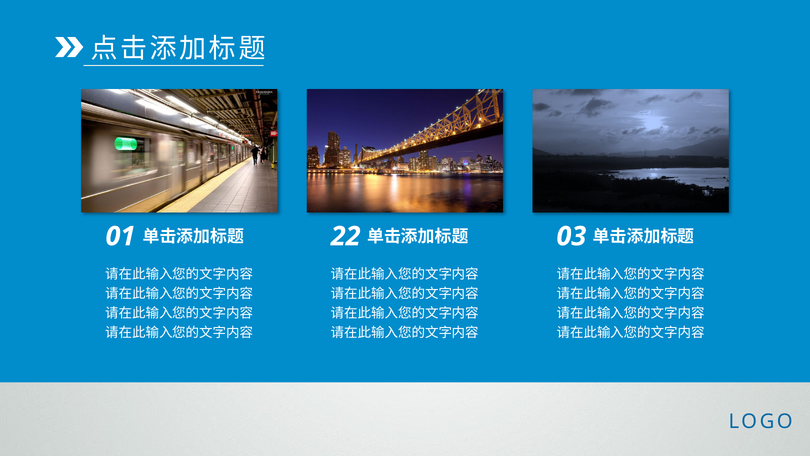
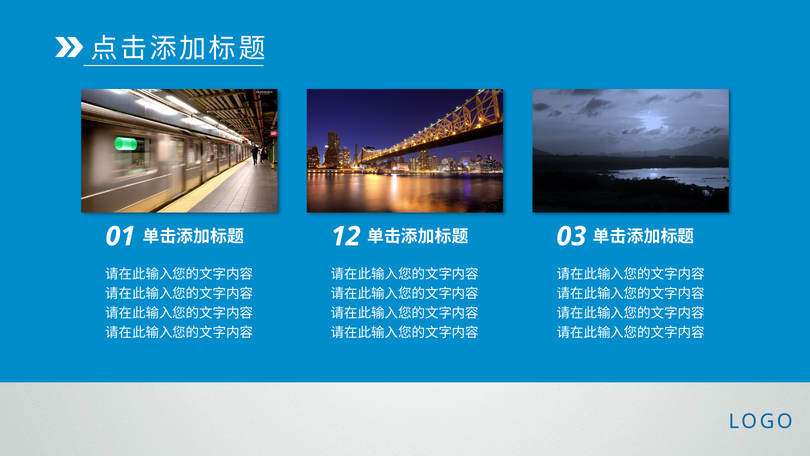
22: 22 -> 12 (346, 236)
